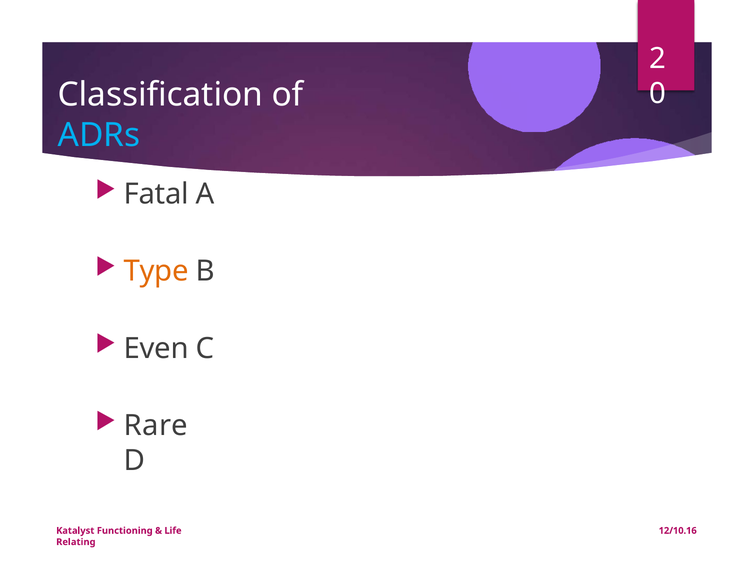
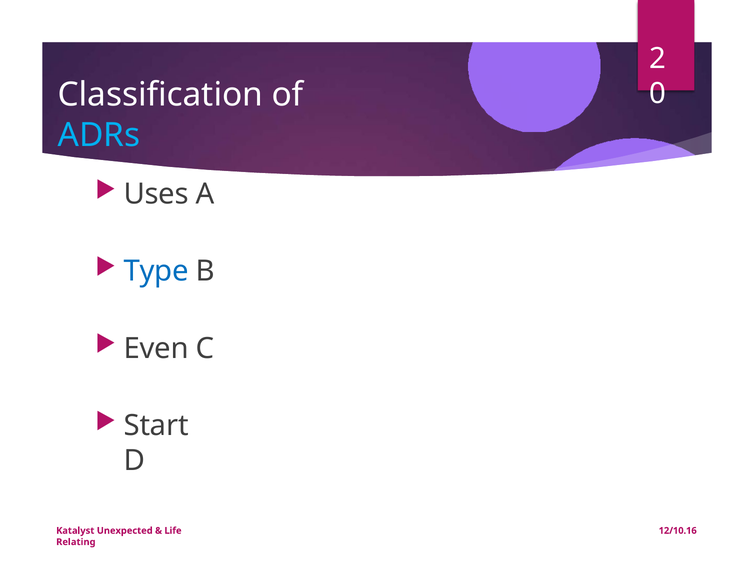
Fatal: Fatal -> Uses (156, 194)
Type colour: orange -> blue (156, 272)
Rare: Rare -> Start (156, 426)
Functioning: Functioning -> Unexpected (125, 531)
